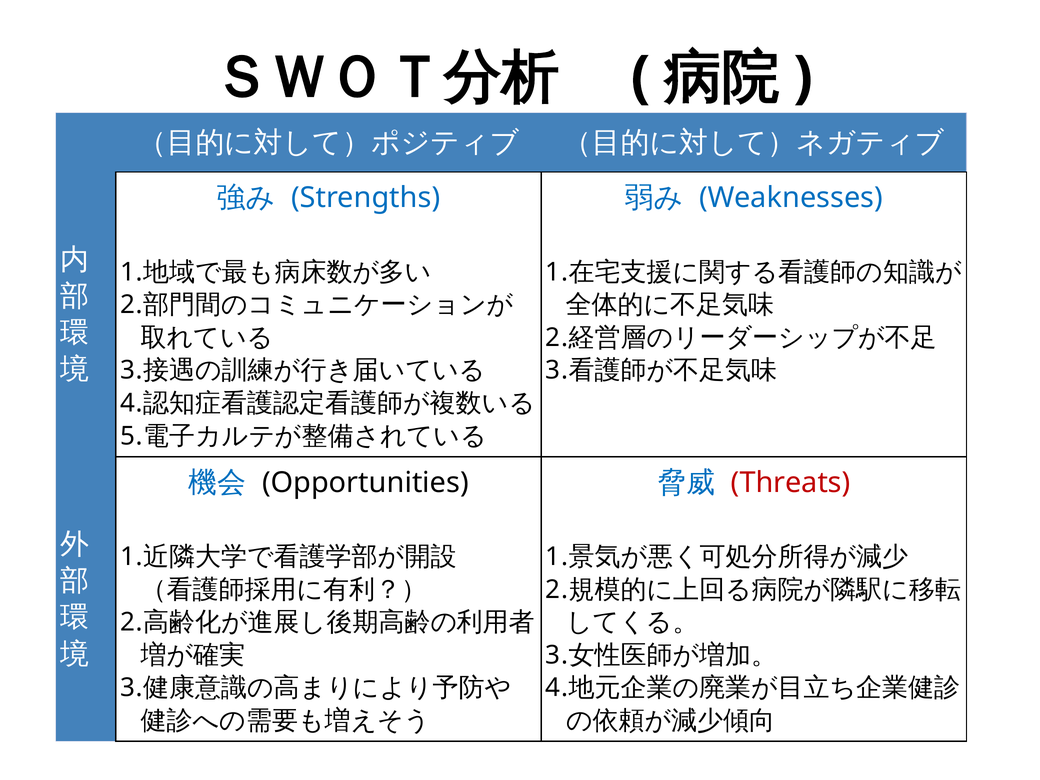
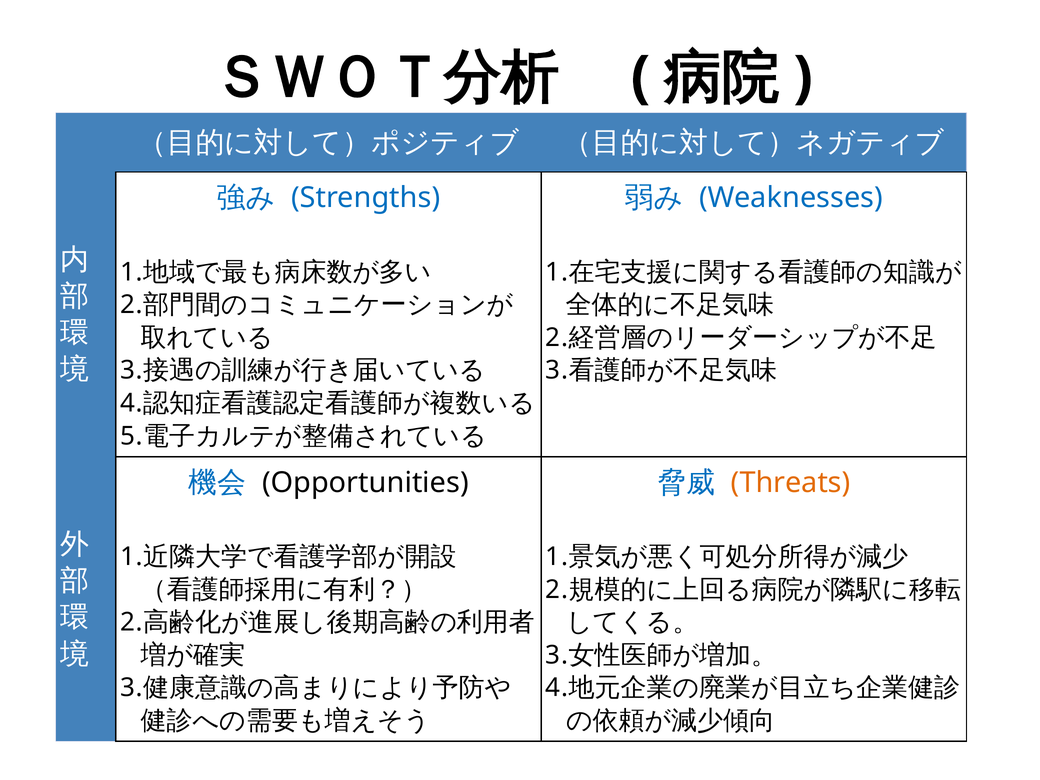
Threats colour: red -> orange (791, 482)
